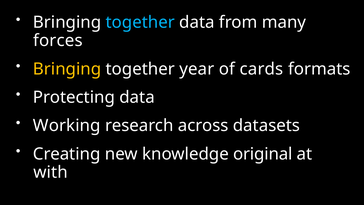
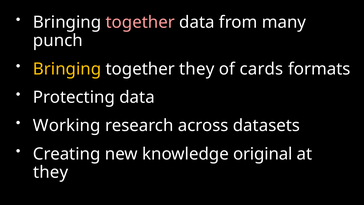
together colour: light blue -> pink (140, 22)
forces: forces -> punch (58, 41)
together year: year -> they (197, 69)
with: with -> they (51, 172)
